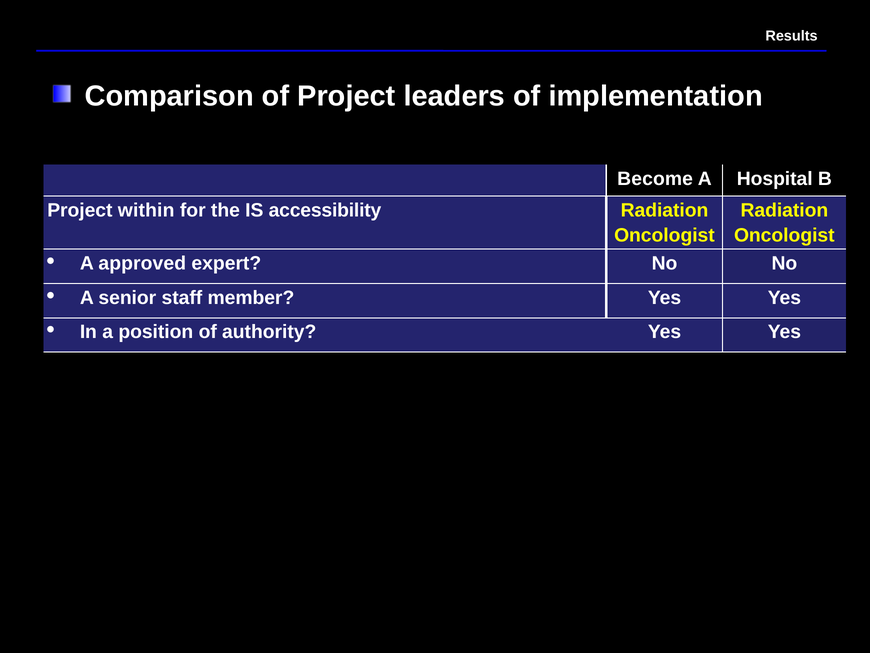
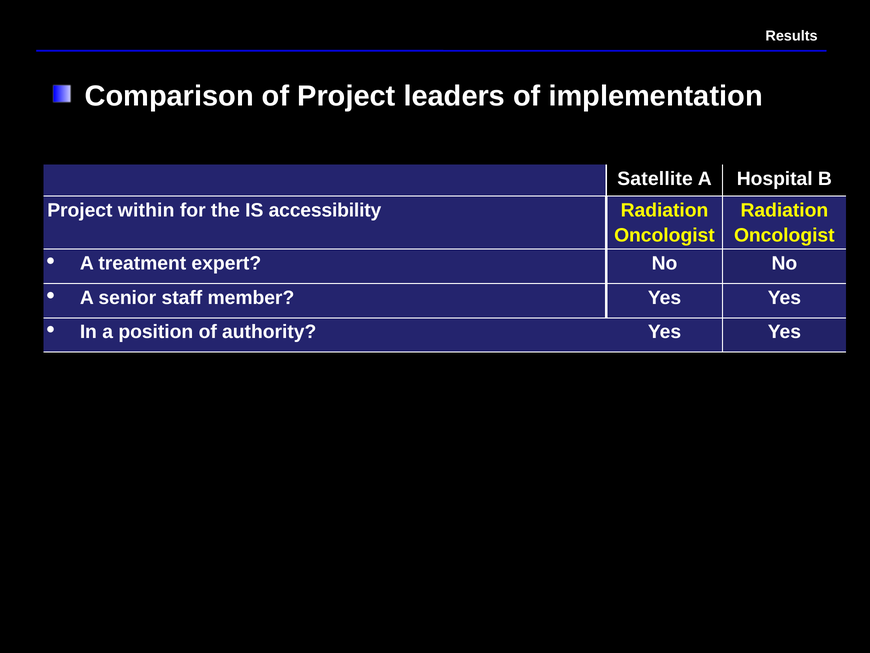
Become: Become -> Satellite (655, 179)
approved: approved -> treatment (142, 263)
